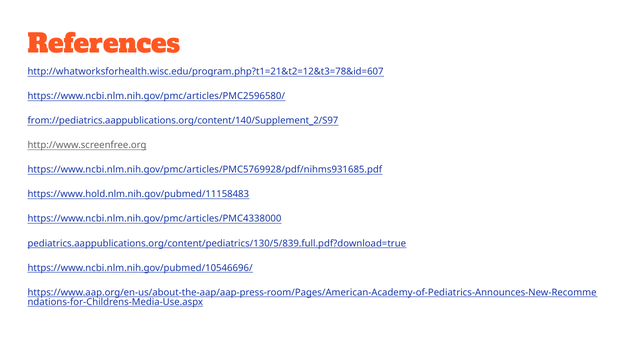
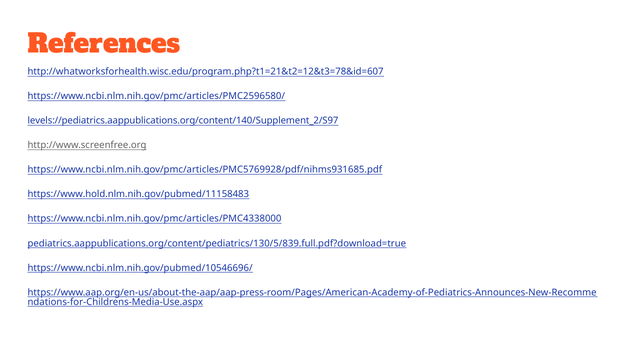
from://pediatrics.aappublications.org/content/140/Supplement_2/S97: from://pediatrics.aappublications.org/content/140/Supplement_2/S97 -> levels://pediatrics.aappublications.org/content/140/Supplement_2/S97 (183, 121)
